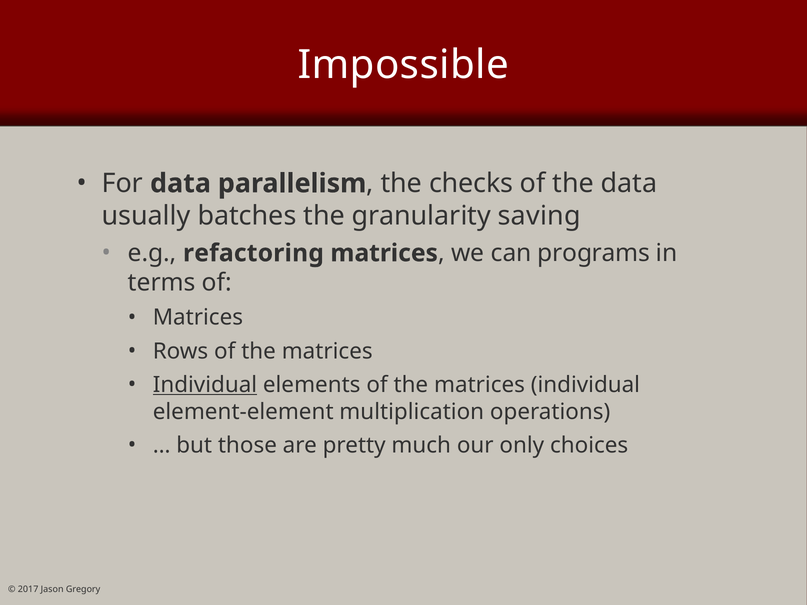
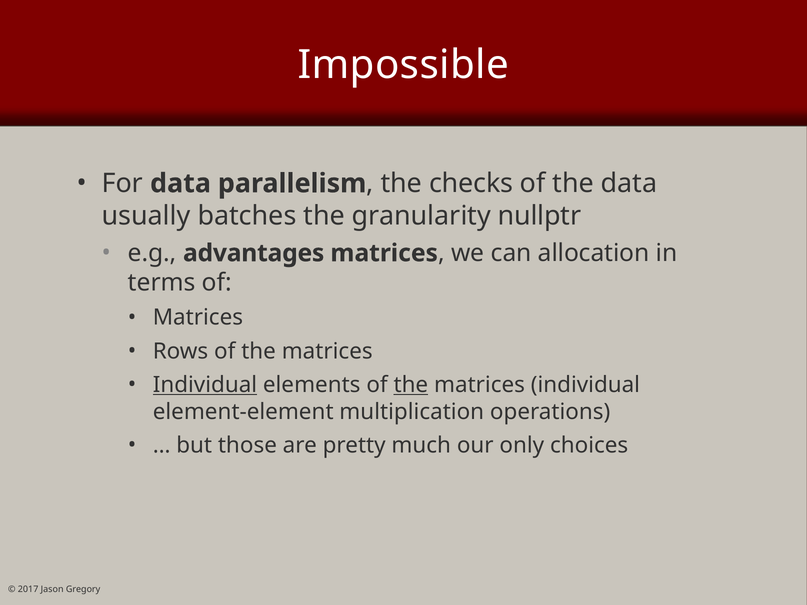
saving: saving -> nullptr (539, 216)
refactoring: refactoring -> advantages (254, 253)
programs: programs -> allocation (594, 253)
the underline: none -> present (411, 385)
